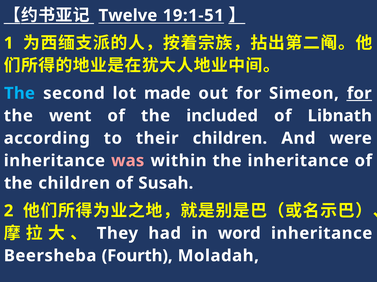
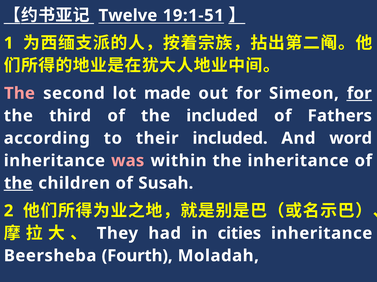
The colour: light blue -> pink (19, 94)
went: went -> third (70, 116)
Libnath: Libnath -> Fathers (340, 116)
their children: children -> included (230, 139)
were: were -> word (351, 139)
the underline: none -> present (18, 184)
word: word -> cities (239, 234)
